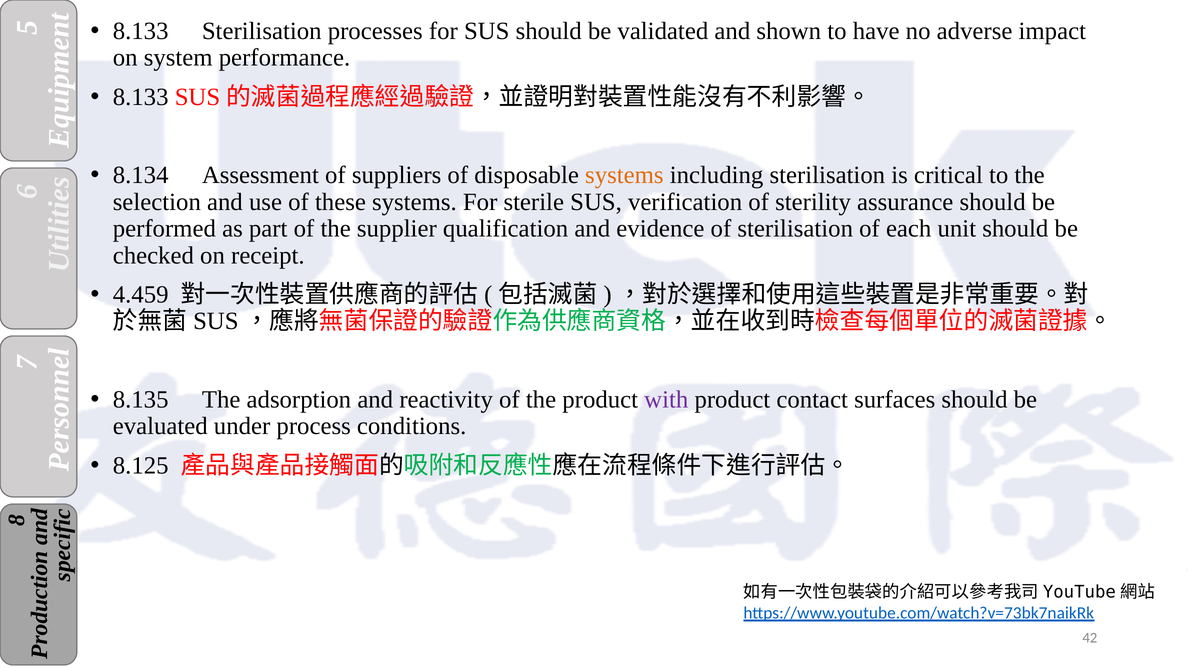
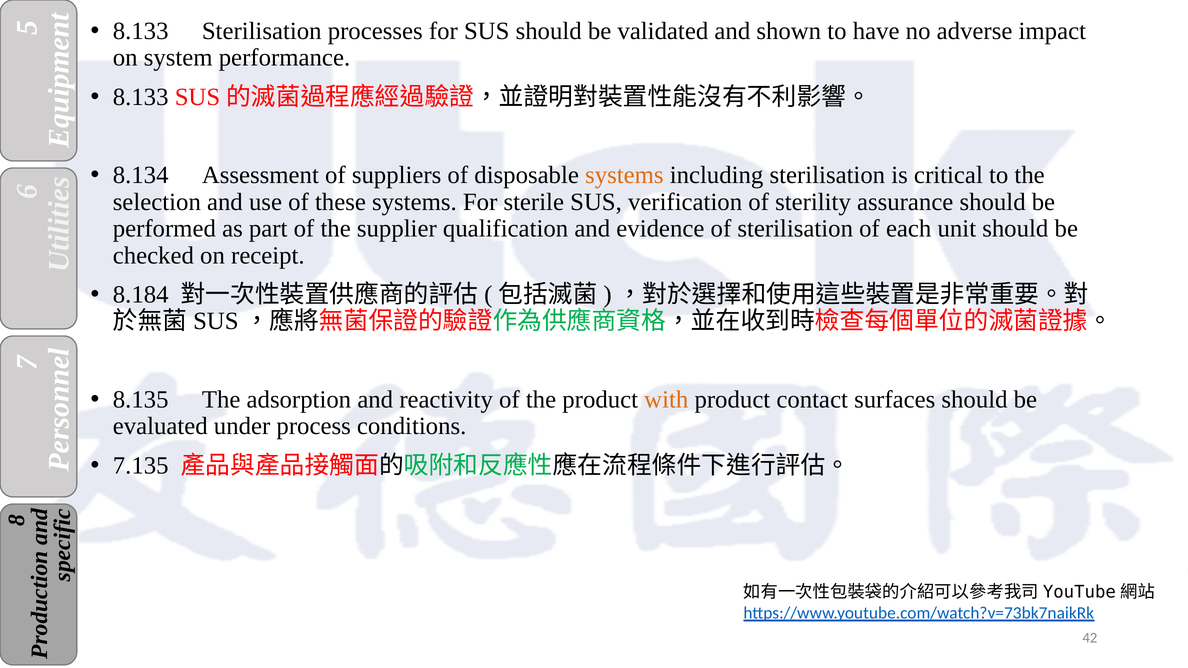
4.459: 4.459 -> 8.184 (141, 295)
with colour: purple -> orange (666, 400)
8.125: 8.125 -> 7.135 (141, 466)
